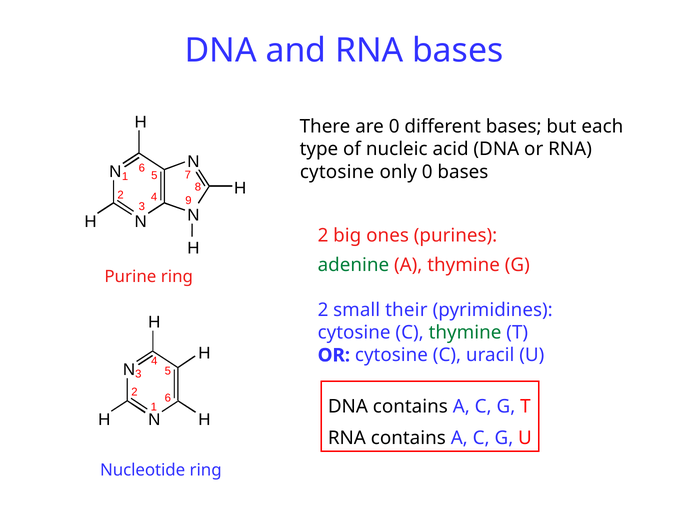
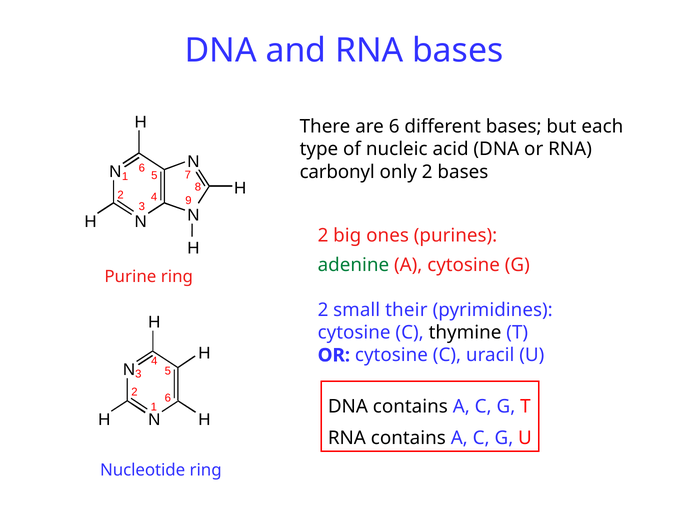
are 0: 0 -> 6 (394, 127)
cytosine: cytosine -> carbonyl (337, 172)
only 0: 0 -> 2 (427, 172)
A thymine: thymine -> cytosine (464, 265)
thymine colour: green -> black (465, 333)
